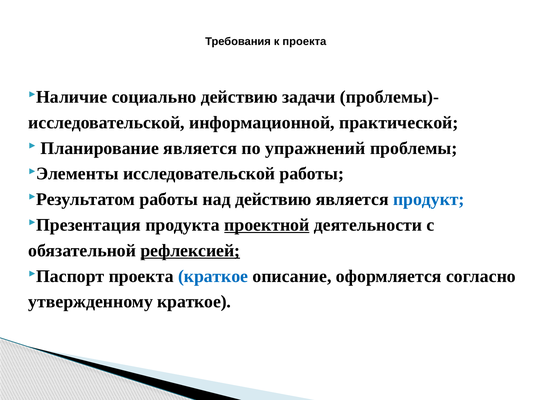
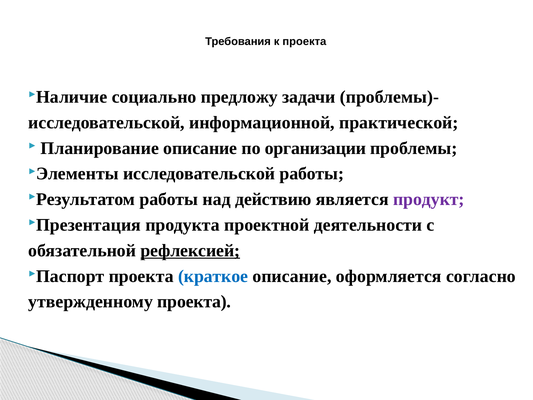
социально действию: действию -> предложу (239, 97)
Планирование является: является -> описание (200, 148)
упражнений: упражнений -> организации (315, 148)
продукт colour: blue -> purple (429, 199)
проектной underline: present -> none (267, 225)
утвержденному краткое: краткое -> проекта (194, 302)
